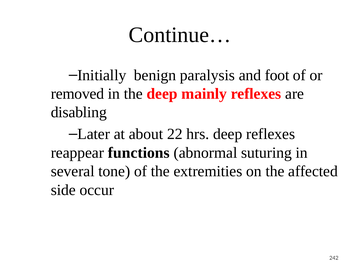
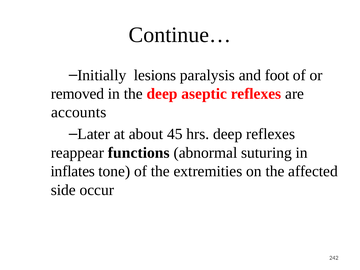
benign: benign -> lesions (155, 75)
mainly: mainly -> aseptic (204, 94)
disabling: disabling -> accounts (79, 112)
22: 22 -> 45 (175, 134)
several: several -> inflates (73, 171)
